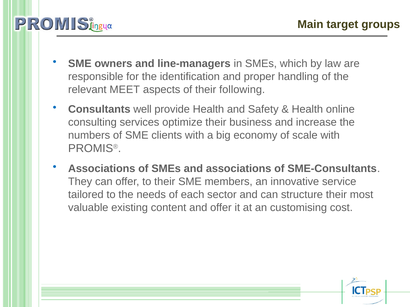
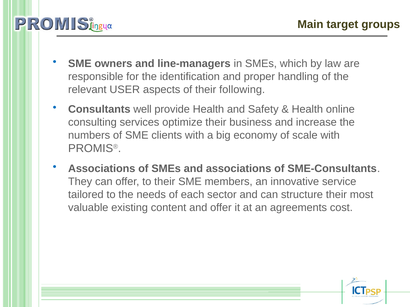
MEET: MEET -> USER (125, 90)
customising: customising -> agreements (298, 208)
